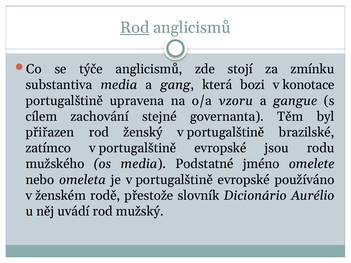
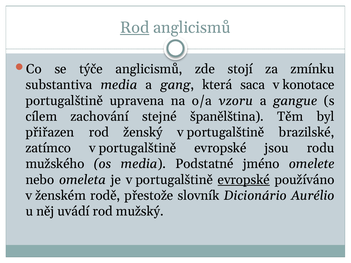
bozi: bozi -> saca (253, 85)
governanta: governanta -> španělština (227, 117)
evropské underline: none -> present (244, 180)
